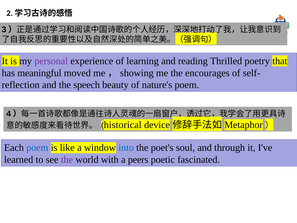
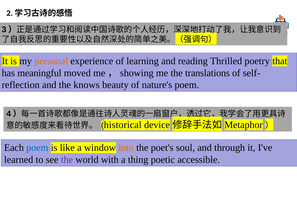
personal colour: purple -> orange (51, 61)
encourages: encourages -> translations (207, 73)
speech: speech -> knows (87, 85)
into colour: blue -> orange (126, 148)
peers: peers -> thing (138, 159)
fascinated: fascinated -> accessible (199, 159)
